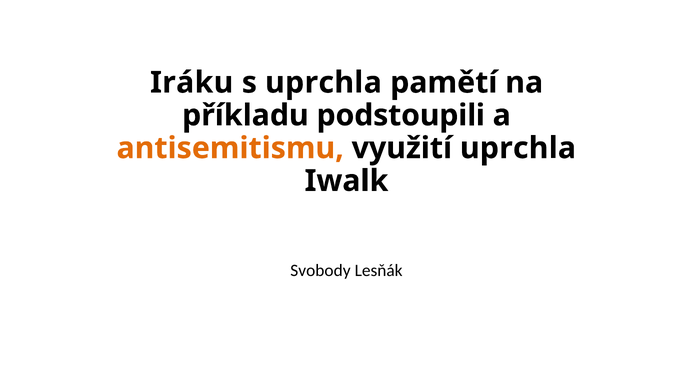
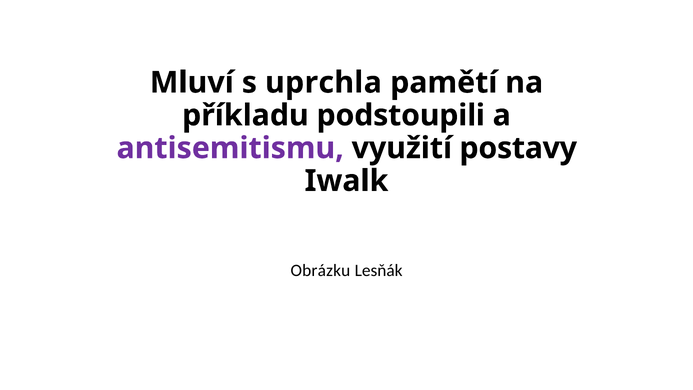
Iráku: Iráku -> Mluví (192, 83)
antisemitismu colour: orange -> purple (230, 148)
využití uprchla: uprchla -> postavy (518, 148)
Svobody: Svobody -> Obrázku (320, 271)
